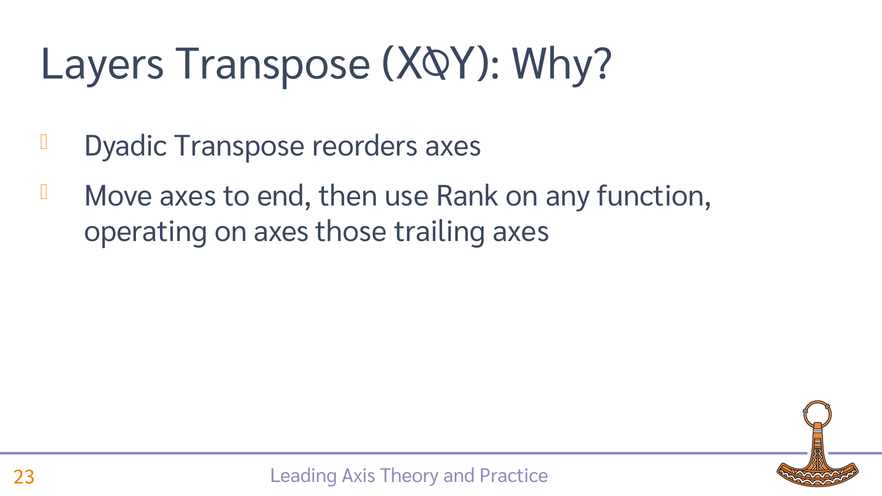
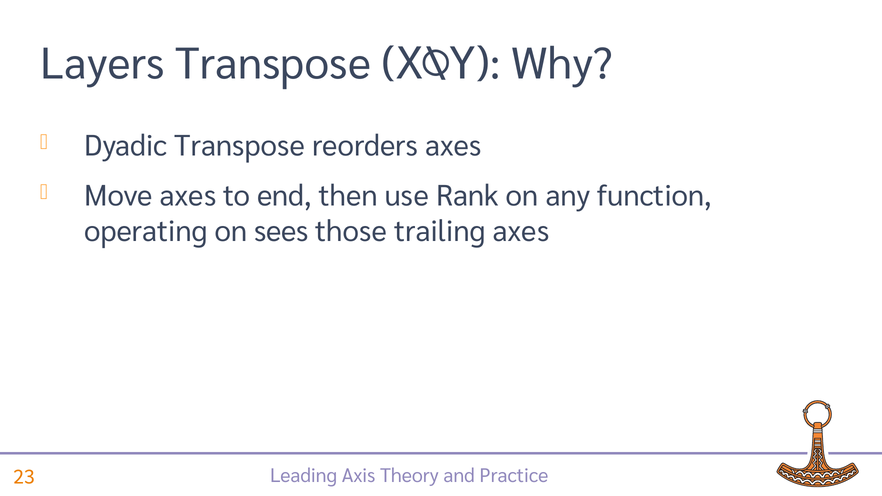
on axes: axes -> sees (281, 231)
